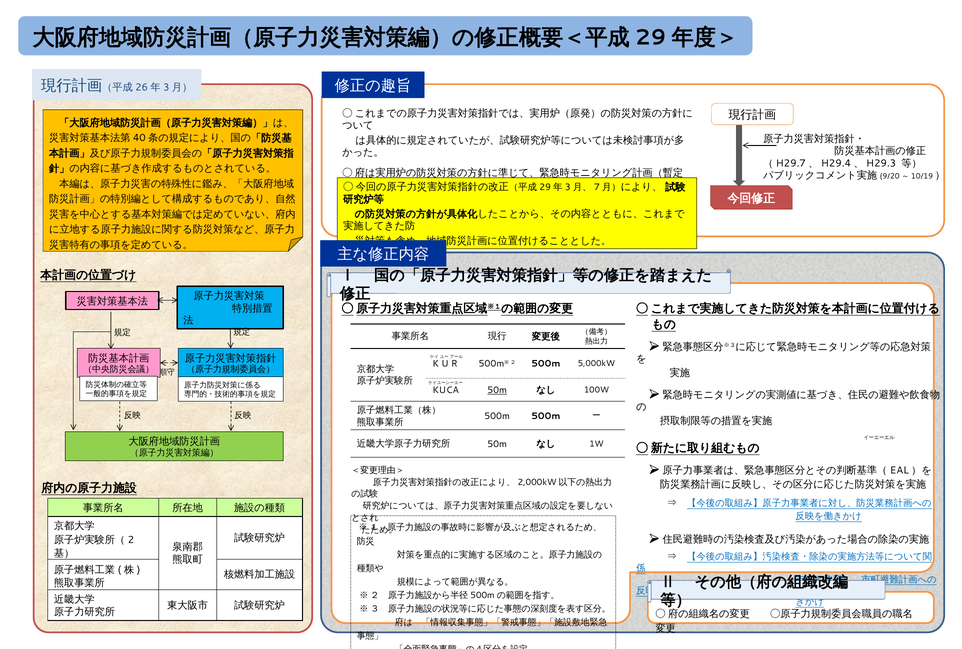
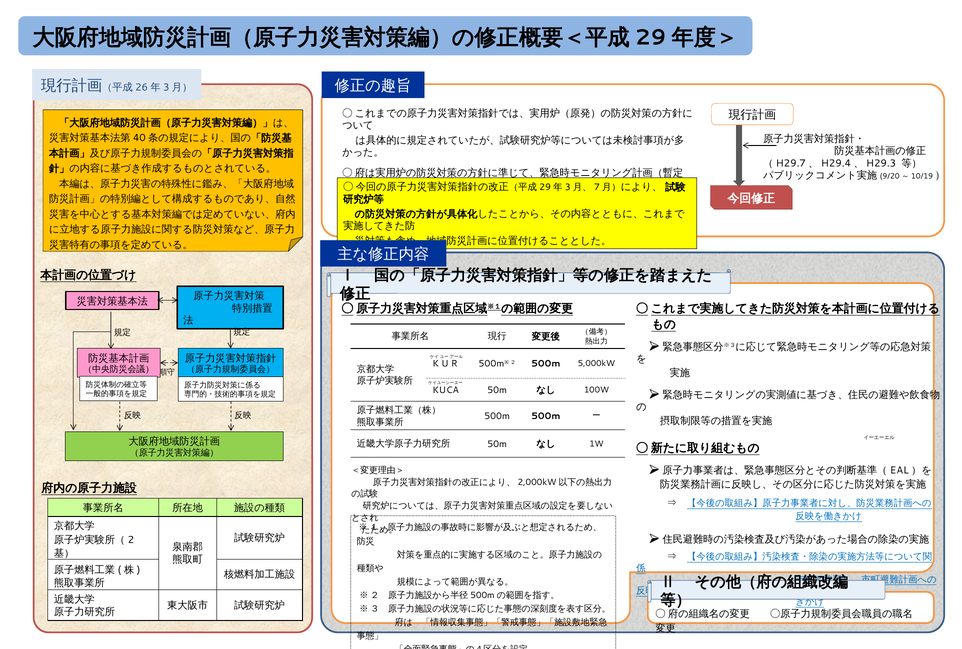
50m underline: present -> none (497, 390)
